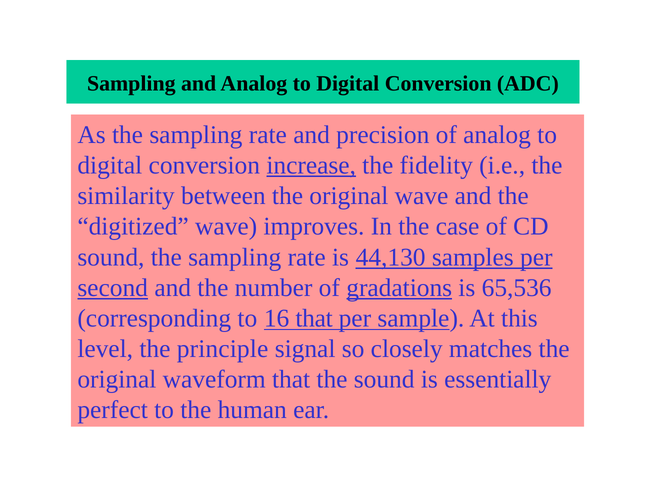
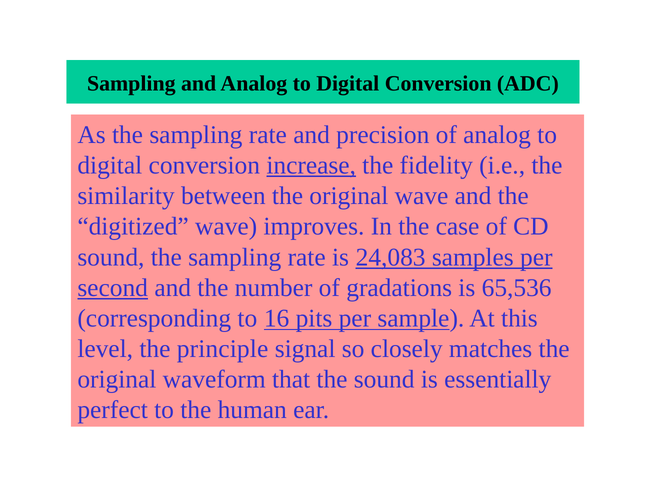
44,130: 44,130 -> 24,083 (391, 257)
gradations underline: present -> none (399, 288)
16 that: that -> pits (314, 318)
